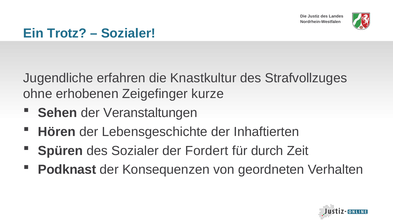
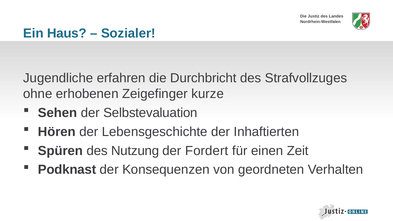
Trotz: Trotz -> Haus (67, 33)
Knastkultur: Knastkultur -> Durchbricht (203, 78)
Veranstaltungen: Veranstaltungen -> Selbstevaluation (150, 113)
des Sozialer: Sozialer -> Nutzung (135, 151)
durch: durch -> einen (267, 151)
